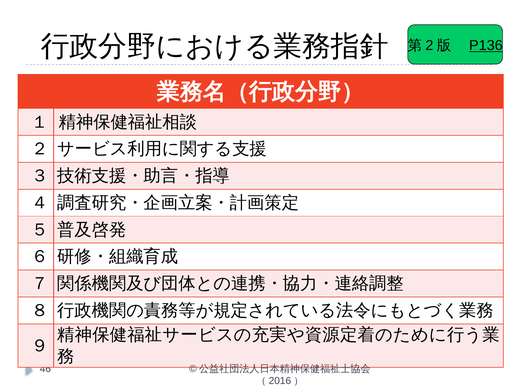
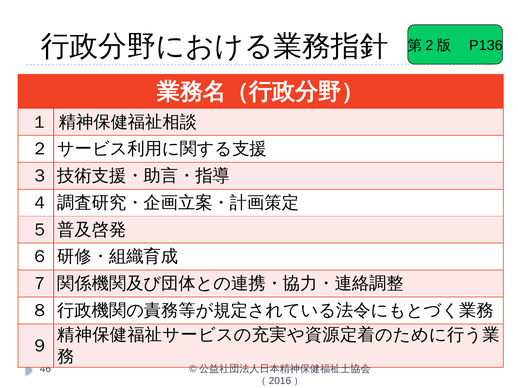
P136 underline: present -> none (486, 45)
